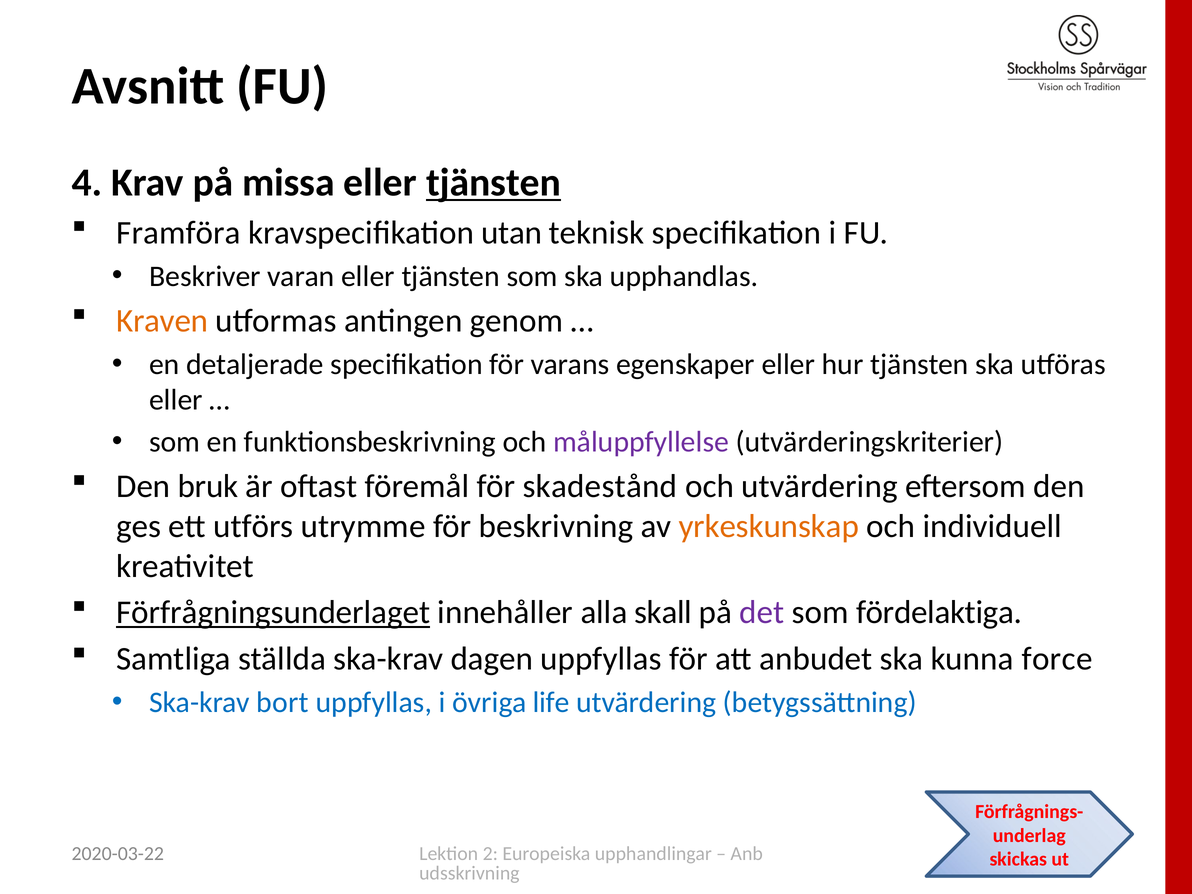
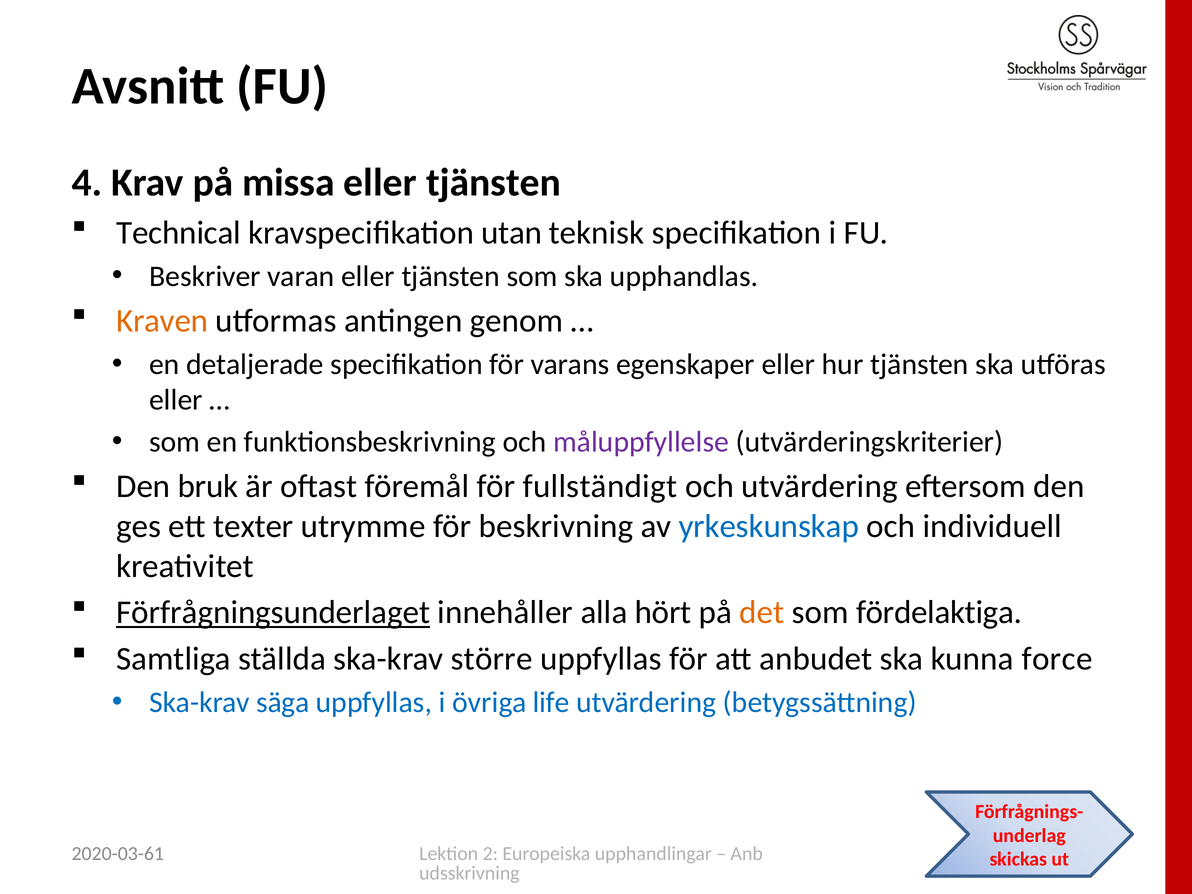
tjänsten underline: present -> none (493, 183)
Framföra: Framföra -> Technical (179, 233)
skadestånd: skadestånd -> fullständigt (600, 487)
utförs: utförs -> texter (253, 526)
yrkeskunskap colour: orange -> blue (769, 526)
skall: skall -> hört (663, 613)
det colour: purple -> orange (762, 613)
dagen: dagen -> större (492, 659)
bort: bort -> säga (283, 702)
2020-03-22: 2020-03-22 -> 2020-03-61 (118, 854)
